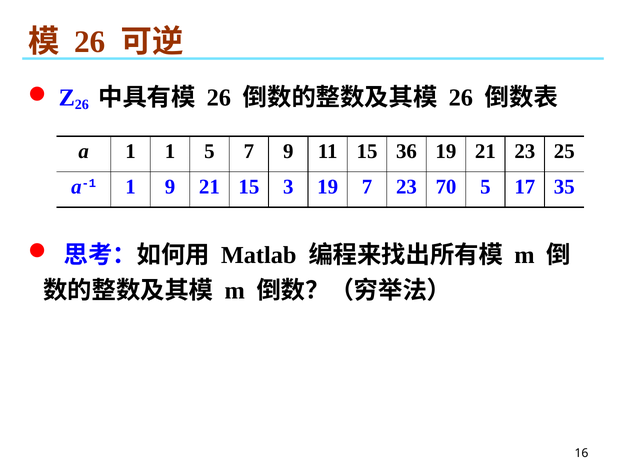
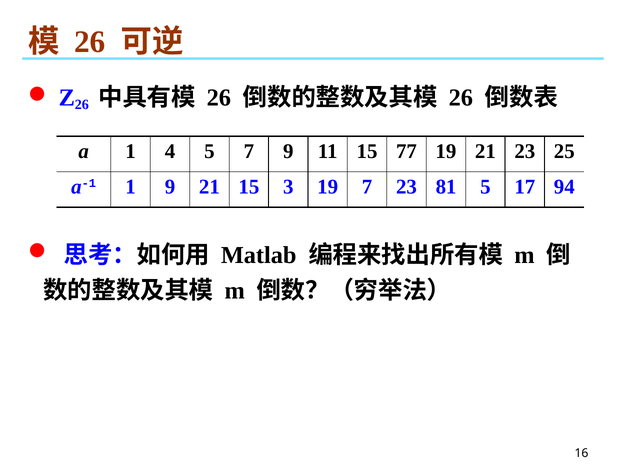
1 1: 1 -> 4 (170, 151)
36: 36 -> 77 (406, 151)
70: 70 -> 81 (446, 186)
35: 35 -> 94 (564, 186)
